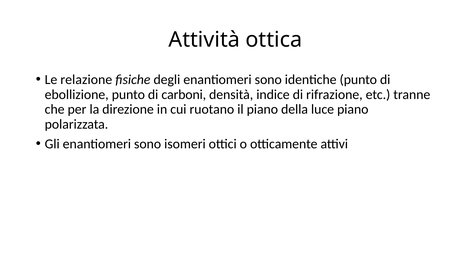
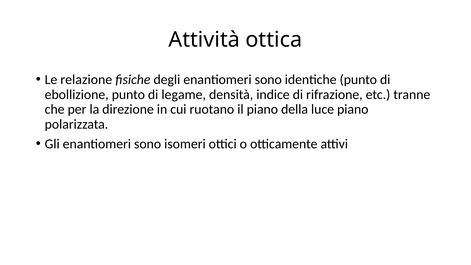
carboni: carboni -> legame (184, 94)
